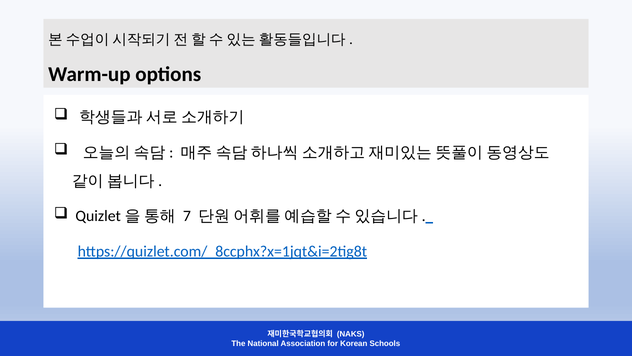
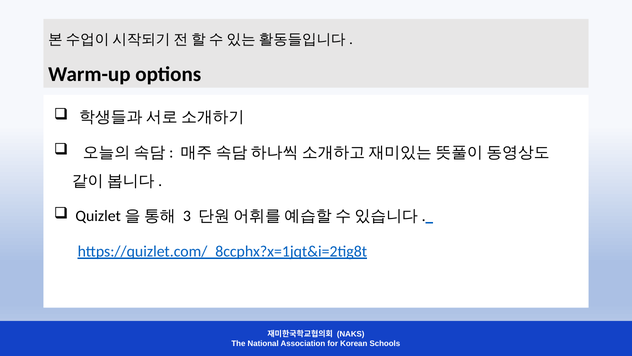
7: 7 -> 3 (187, 216)
